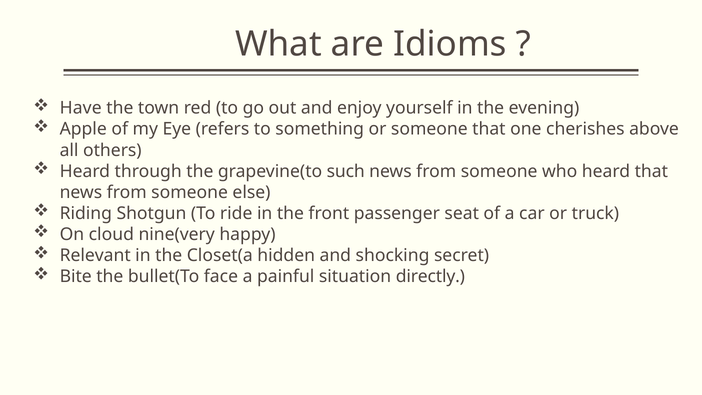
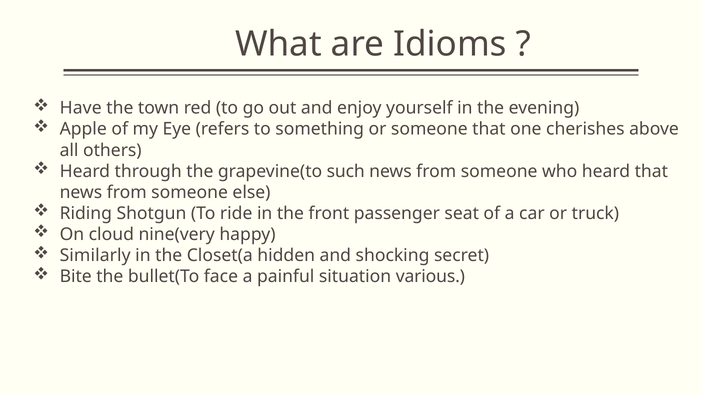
Relevant: Relevant -> Similarly (95, 255)
directly: directly -> various (430, 277)
